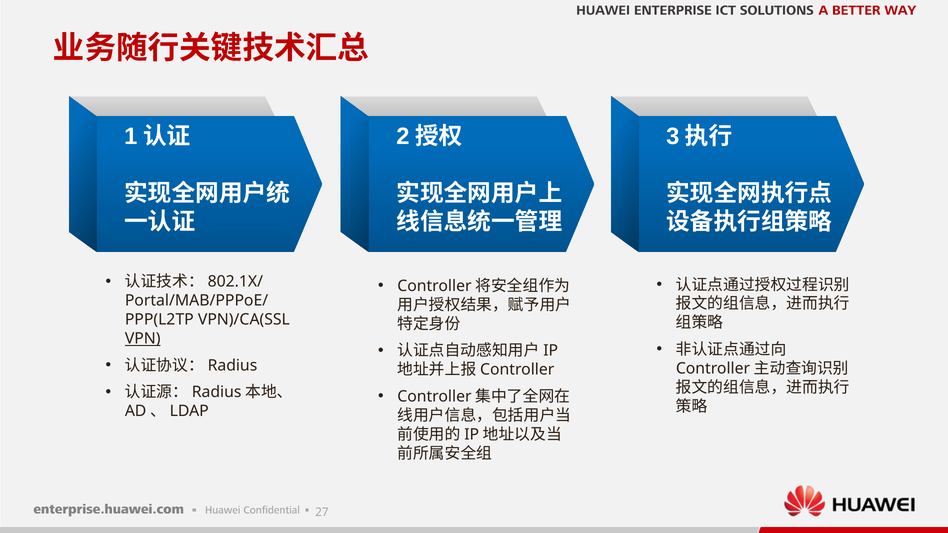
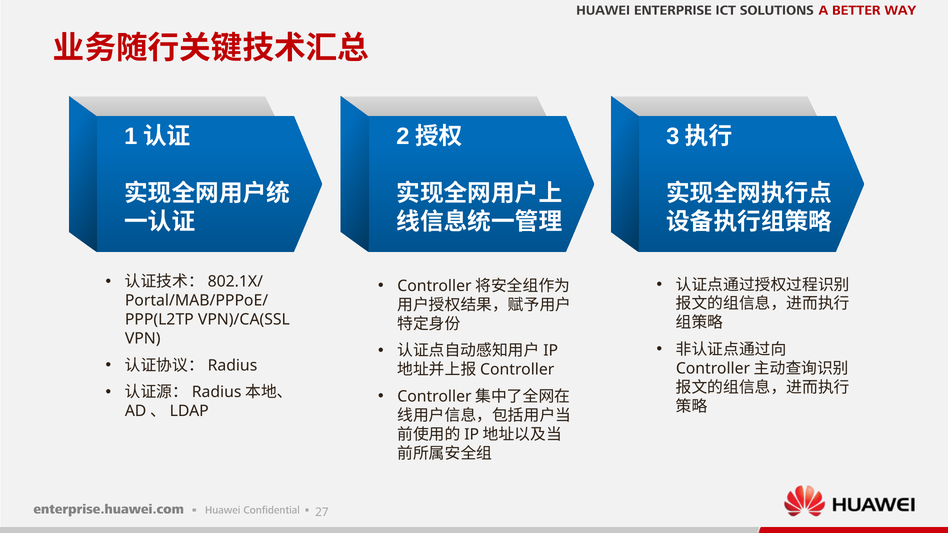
VPN underline: present -> none (143, 339)
